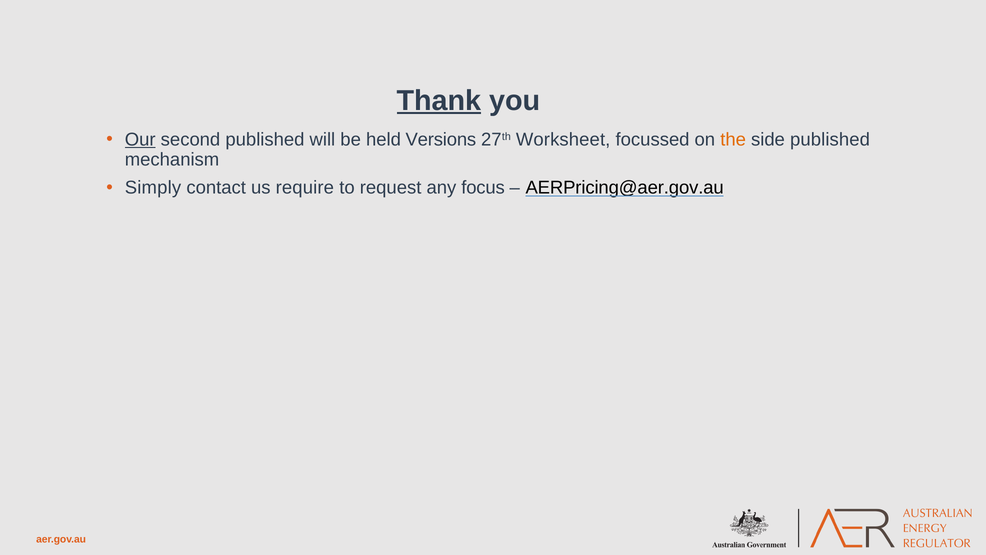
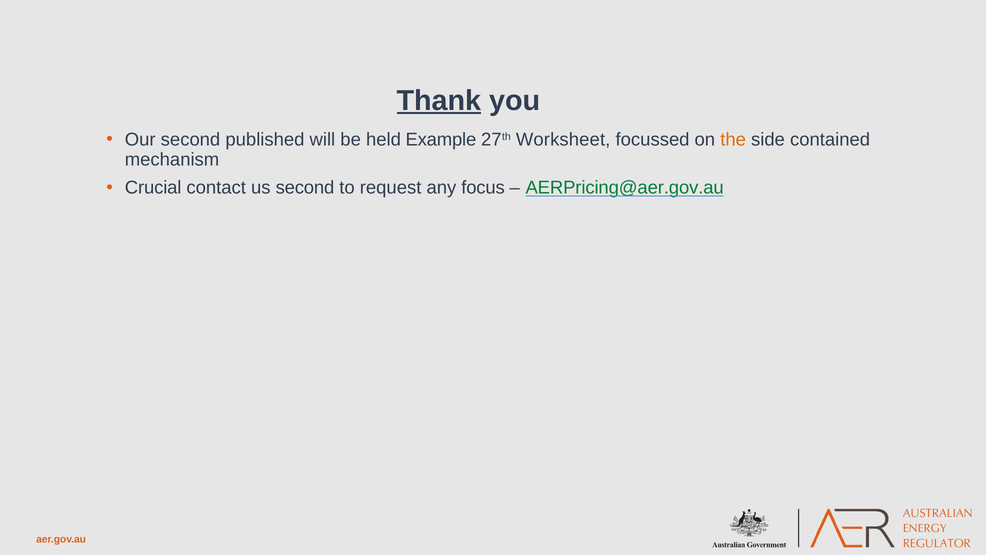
Our underline: present -> none (140, 139)
Versions: Versions -> Example (441, 139)
side published: published -> contained (830, 139)
Simply: Simply -> Crucial (153, 188)
us require: require -> second (305, 188)
AERPricing@aer.gov.au colour: black -> green (625, 188)
